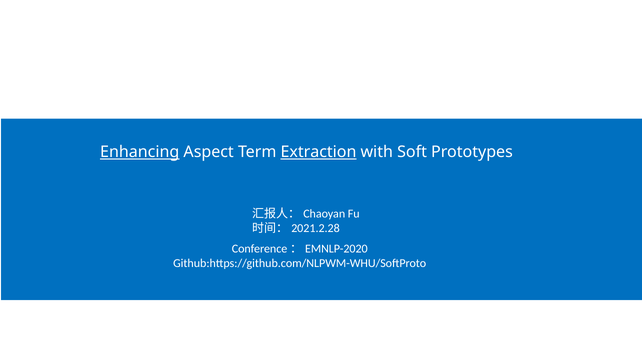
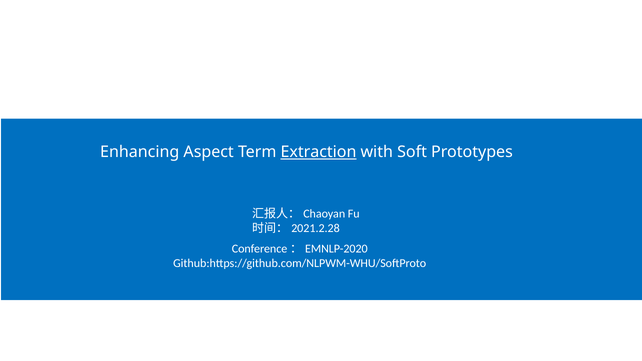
Enhancing underline: present -> none (140, 152)
